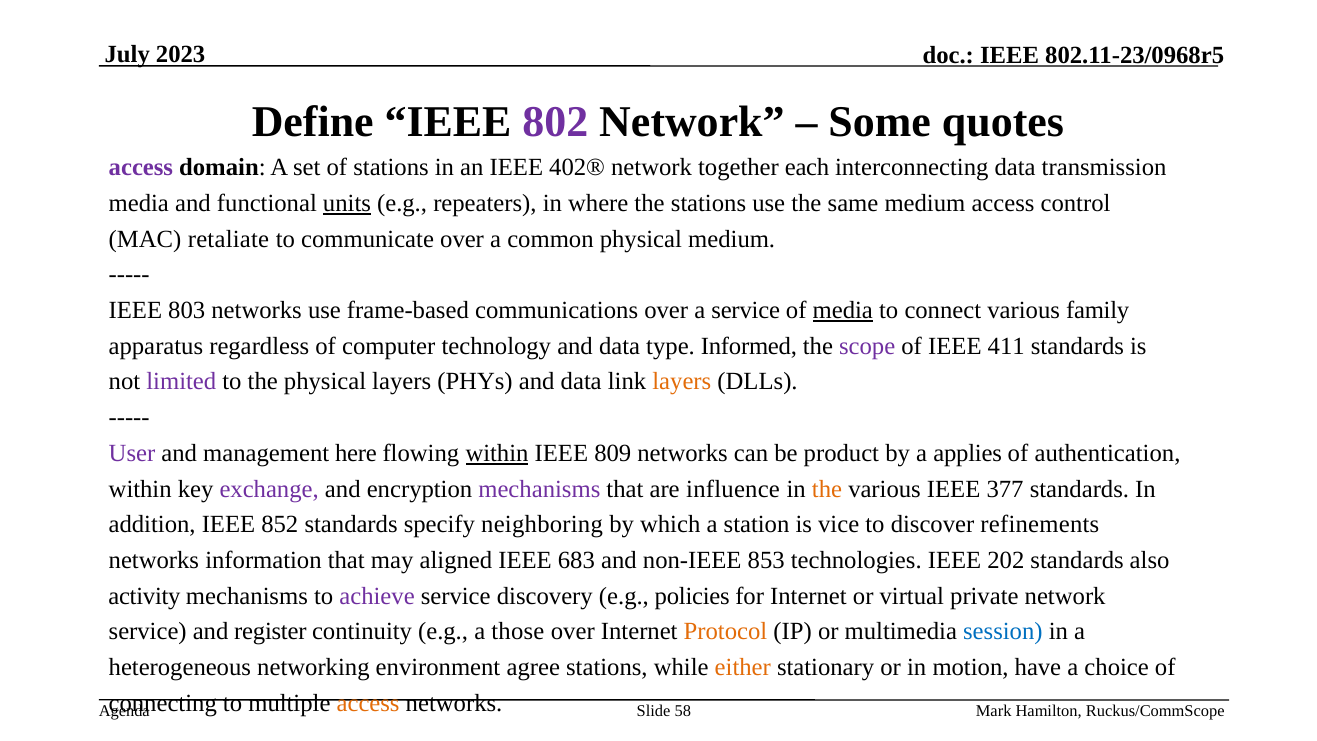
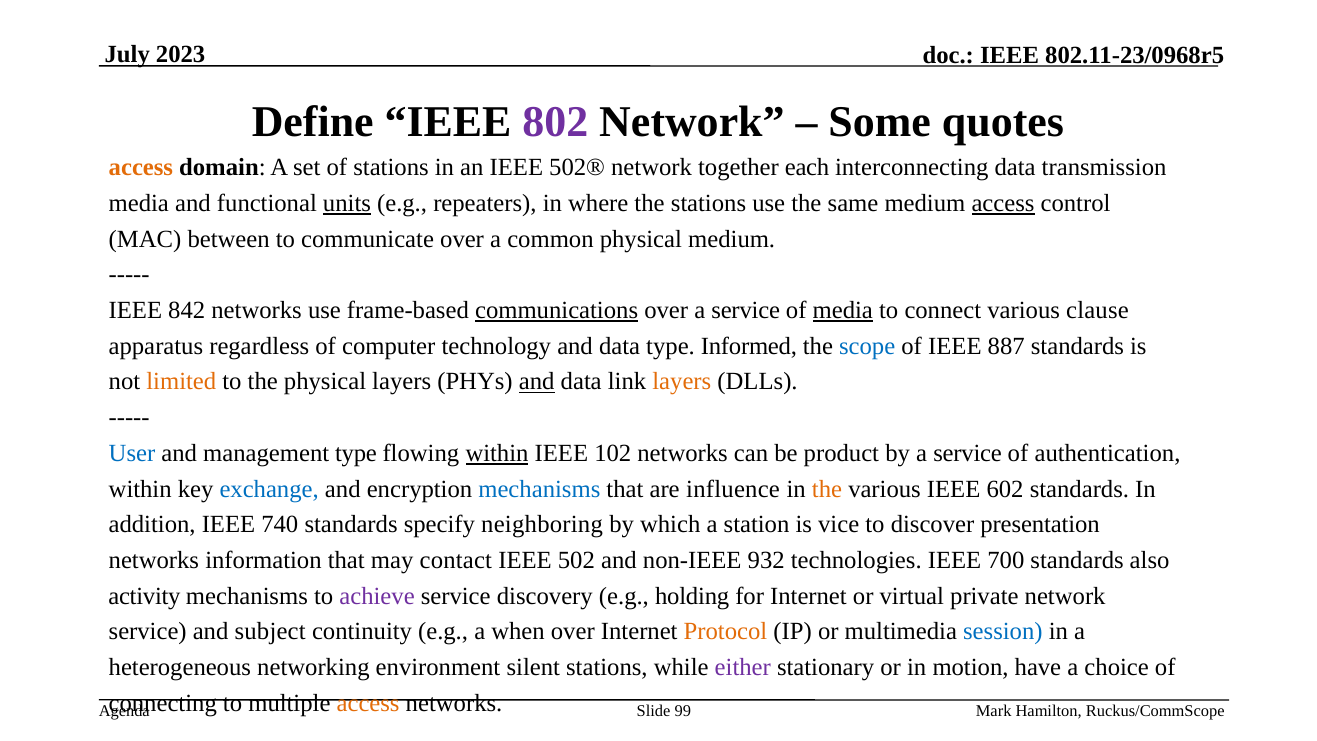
access colour: purple -> orange (141, 168)
402®: 402® -> 502® (577, 168)
access underline: none -> present (1003, 203)
retaliate: retaliate -> between (229, 239)
803: 803 -> 842 (187, 310)
communications underline: none -> present (557, 310)
family: family -> clause (1097, 310)
scope colour: purple -> blue (867, 346)
411: 411 -> 887 (1006, 346)
limited colour: purple -> orange (181, 382)
and underline: none -> present (537, 382)
User colour: purple -> blue (132, 453)
management here: here -> type (356, 453)
809: 809 -> 102 (613, 453)
by a applies: applies -> service (968, 453)
exchange colour: purple -> blue (269, 489)
mechanisms colour: purple -> blue (539, 489)
377: 377 -> 602 (1005, 489)
852: 852 -> 740 (280, 524)
refinements: refinements -> presentation (1040, 524)
aligned: aligned -> contact (456, 560)
683: 683 -> 502 (576, 560)
853: 853 -> 932 (766, 560)
202: 202 -> 700 (1006, 560)
policies: policies -> holding (692, 596)
register: register -> subject (270, 632)
those: those -> when (518, 632)
agree: agree -> silent (533, 667)
either colour: orange -> purple (743, 667)
58: 58 -> 99 (683, 710)
